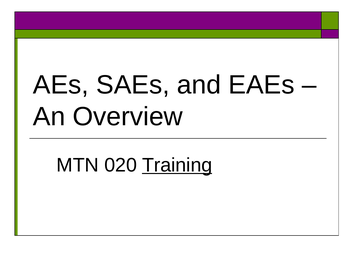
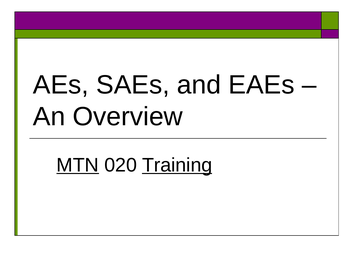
MTN underline: none -> present (78, 165)
